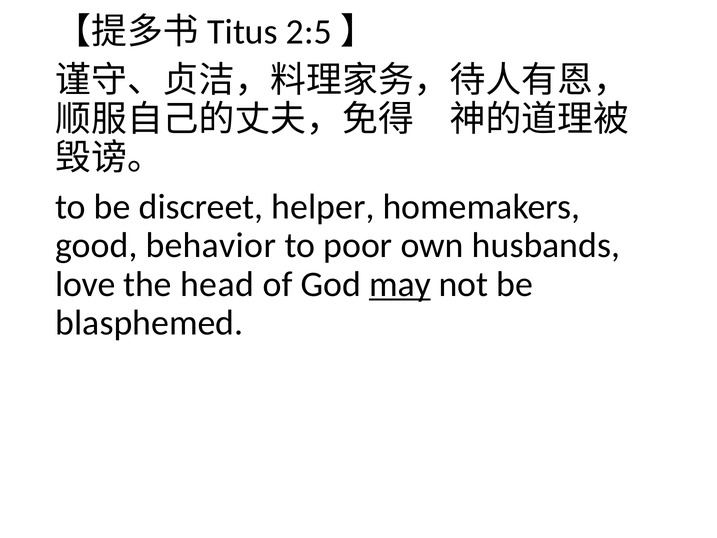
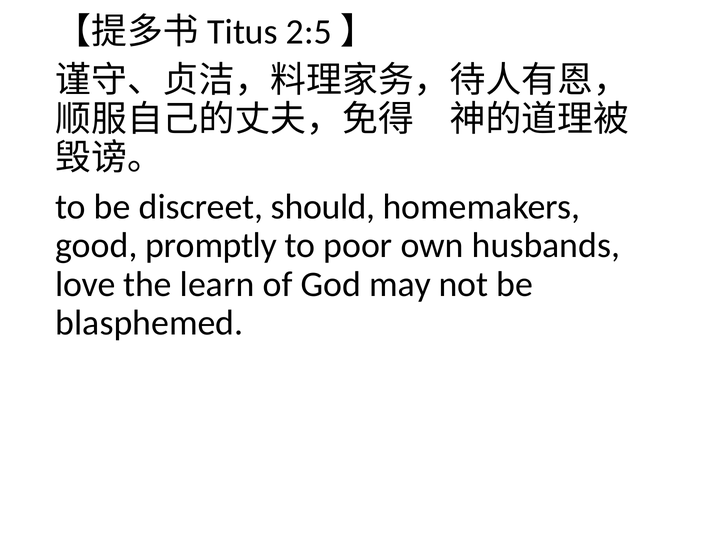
helper: helper -> should (323, 207)
behavior: behavior -> promptly (211, 245)
head: head -> learn (217, 284)
may underline: present -> none (400, 284)
